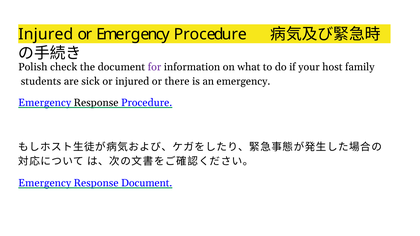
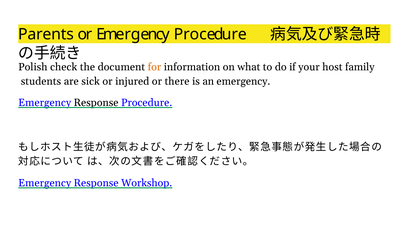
Injured: Injured -> Parents (46, 34)
for colour: purple -> orange (154, 67)
Response Document: Document -> Workshop (147, 183)
